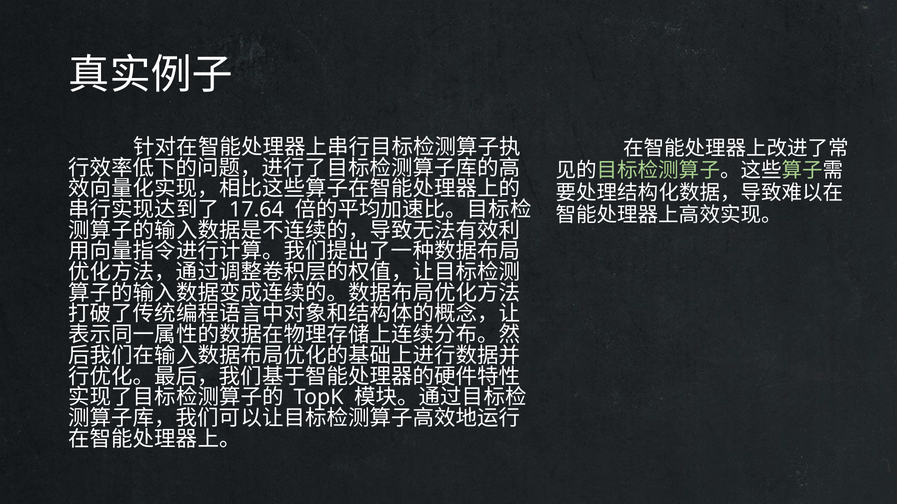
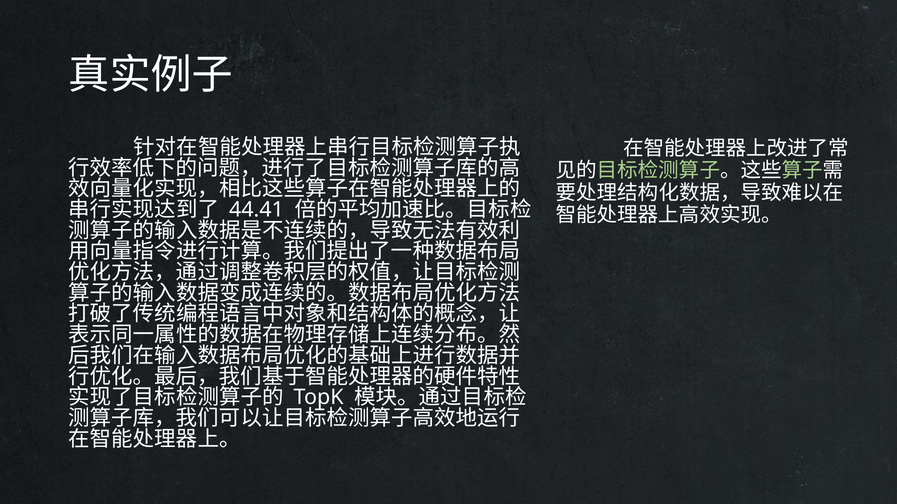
17.64: 17.64 -> 44.41 (256, 210)
